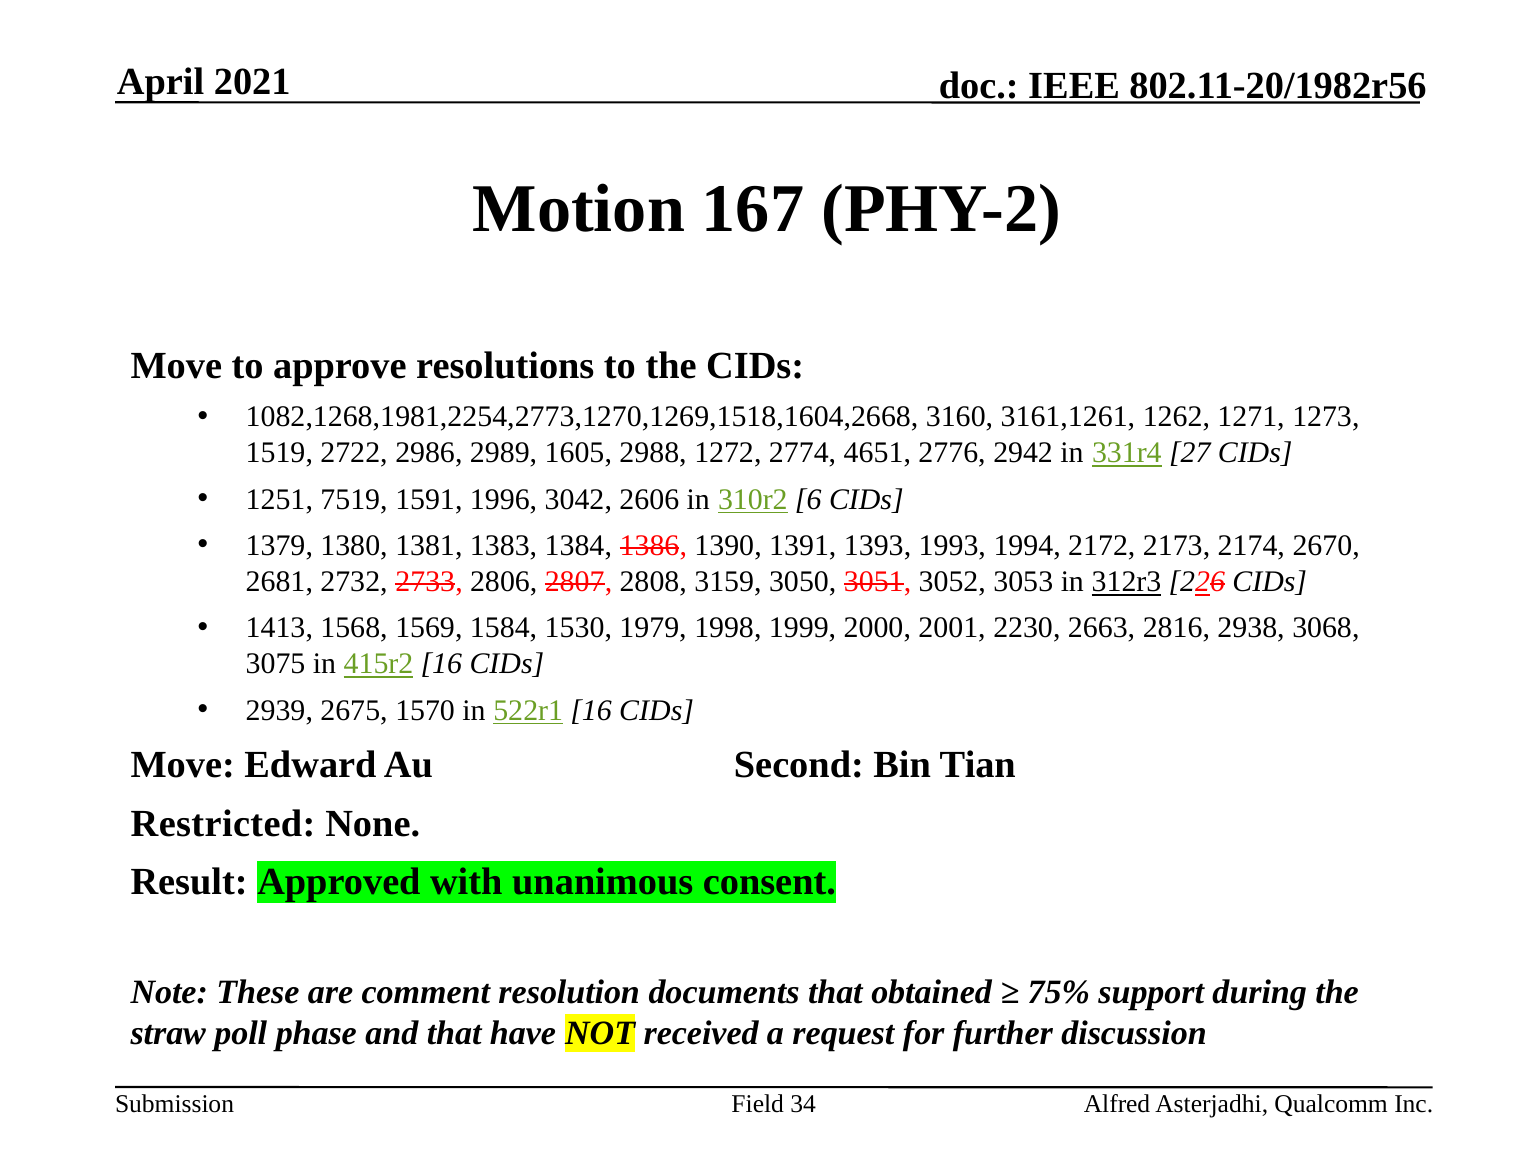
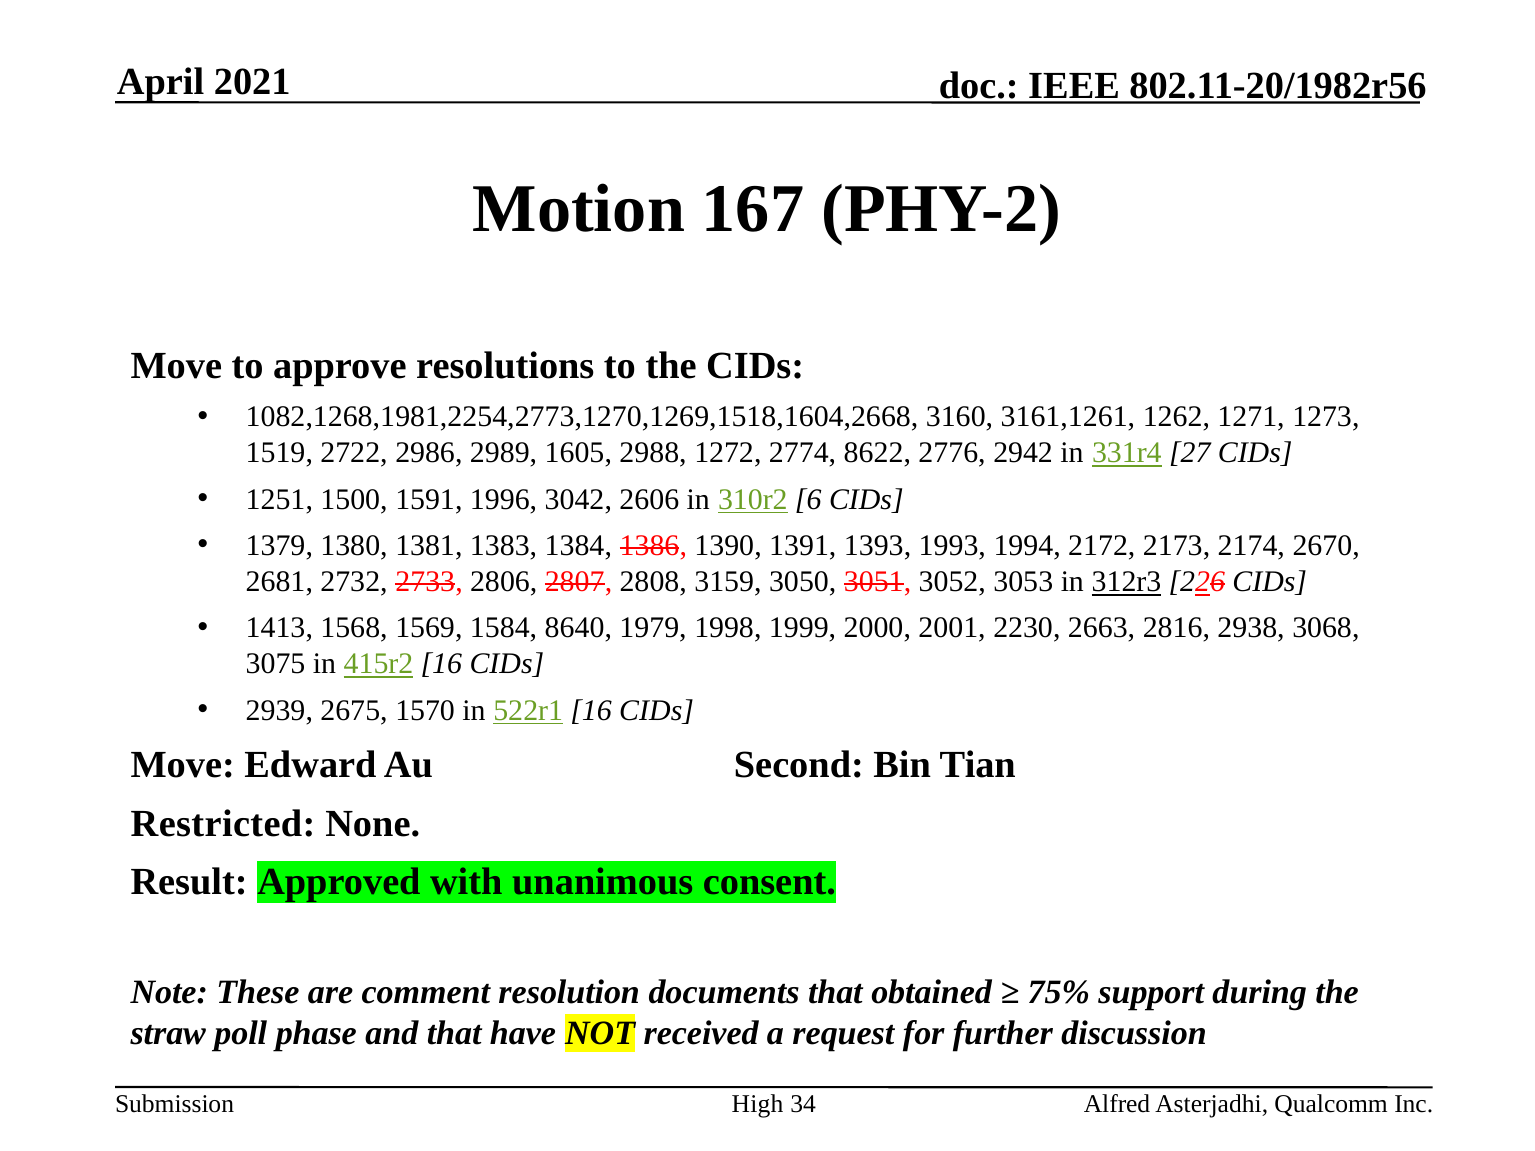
4651: 4651 -> 8622 (877, 453)
7519: 7519 -> 1500 (354, 499)
1530: 1530 -> 8640 (578, 628)
Field: Field -> High (758, 1104)
